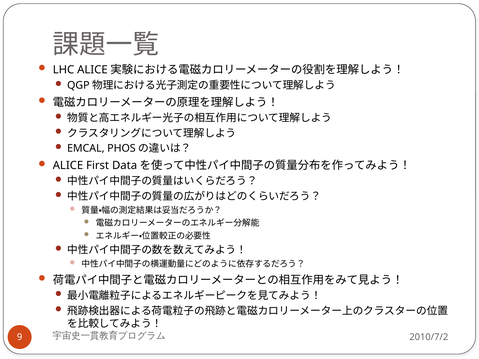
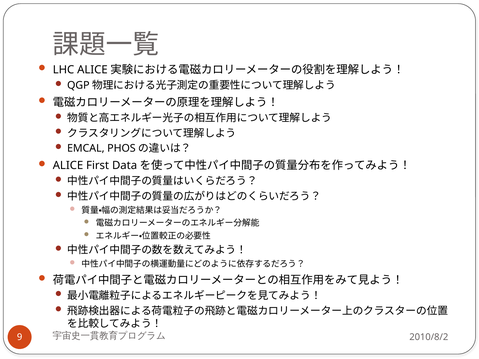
2010/7/2: 2010/7/2 -> 2010/8/2 (429, 337)
